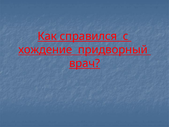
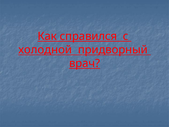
хождение: хождение -> холодной (45, 50)
